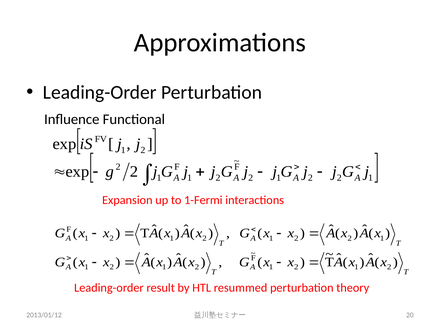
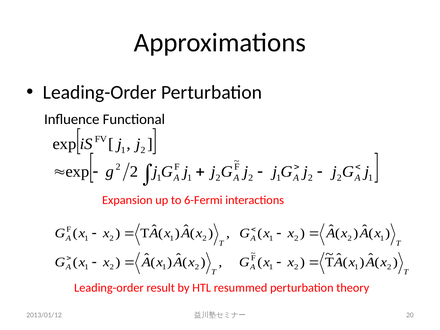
1-Fermi: 1-Fermi -> 6-Fermi (203, 200)
